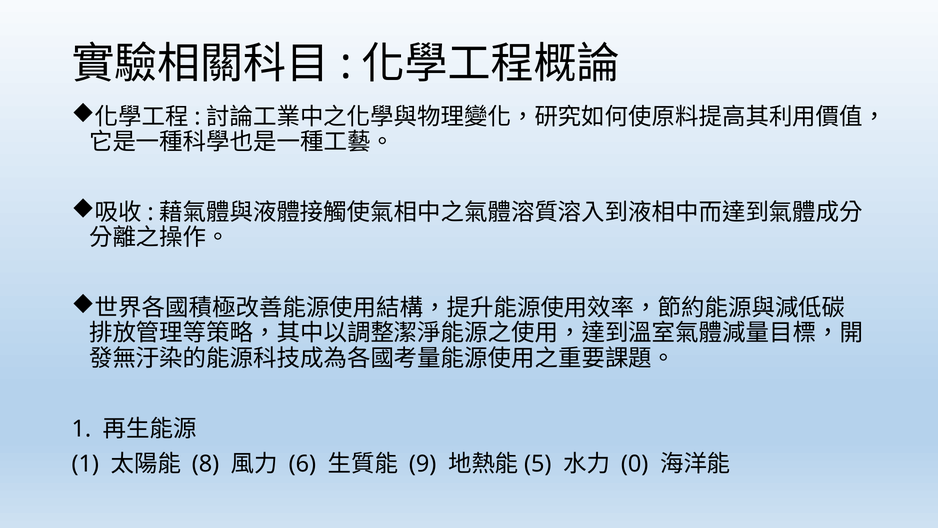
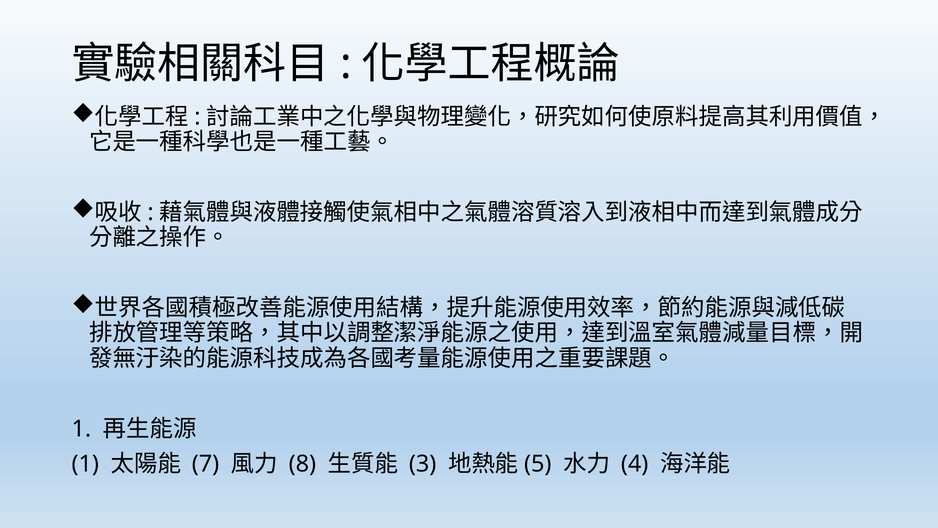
8: 8 -> 7 (206, 464)
6: 6 -> 8 (302, 464)
9: 9 -> 3 (423, 464)
0: 0 -> 4 (635, 464)
